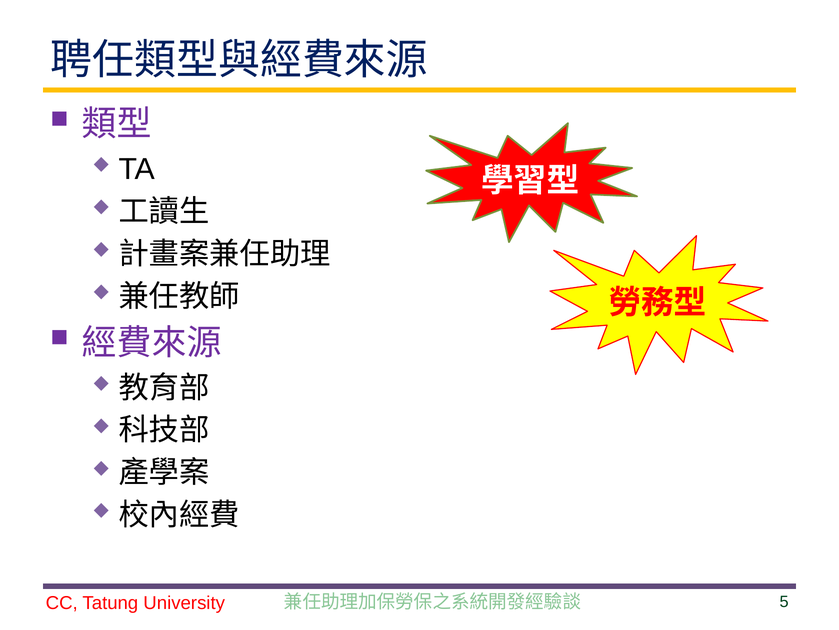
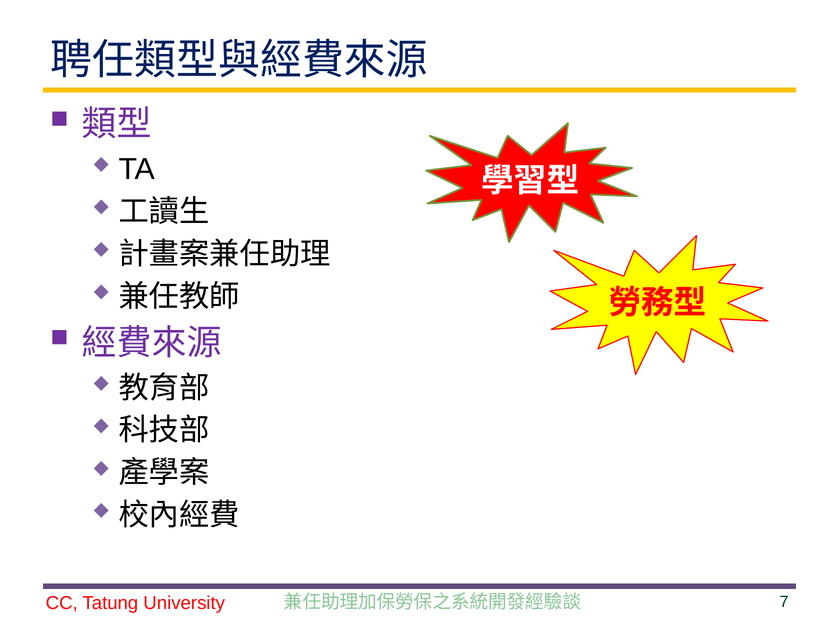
5: 5 -> 7 (784, 601)
